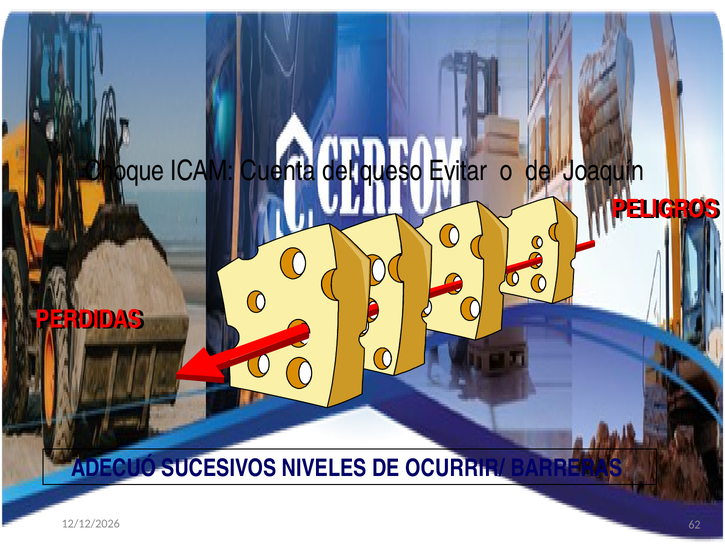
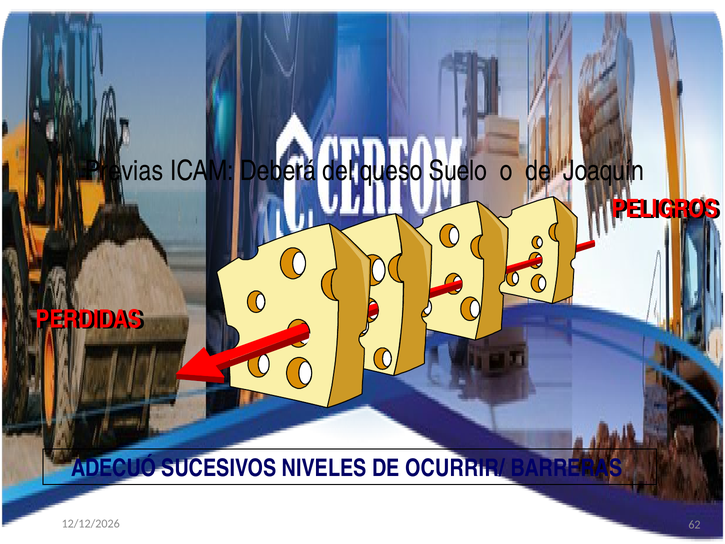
Choque: Choque -> Previas (124, 171)
Cuenta: Cuenta -> Deberá (278, 171)
Evitar: Evitar -> Suelo (458, 171)
